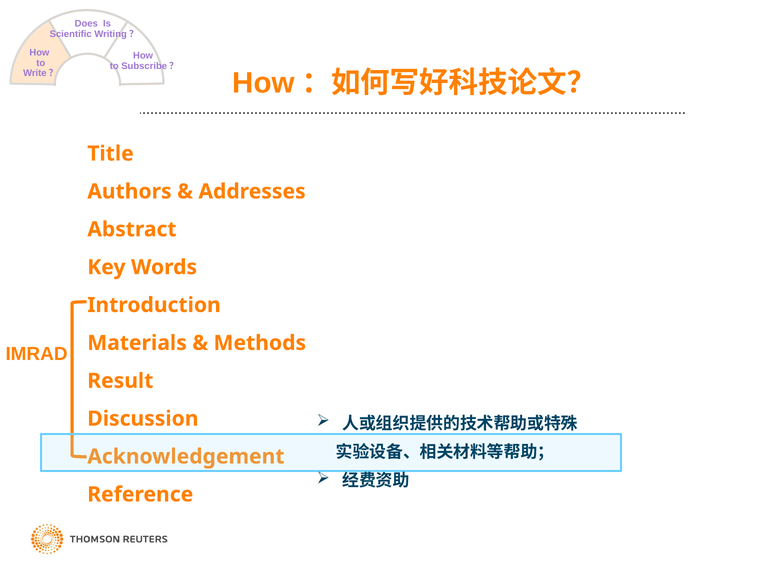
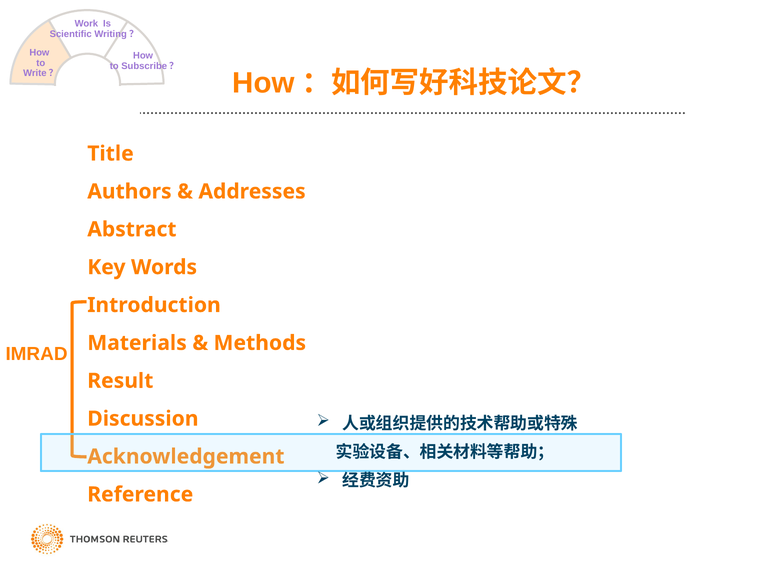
Does: Does -> Work (86, 24)
